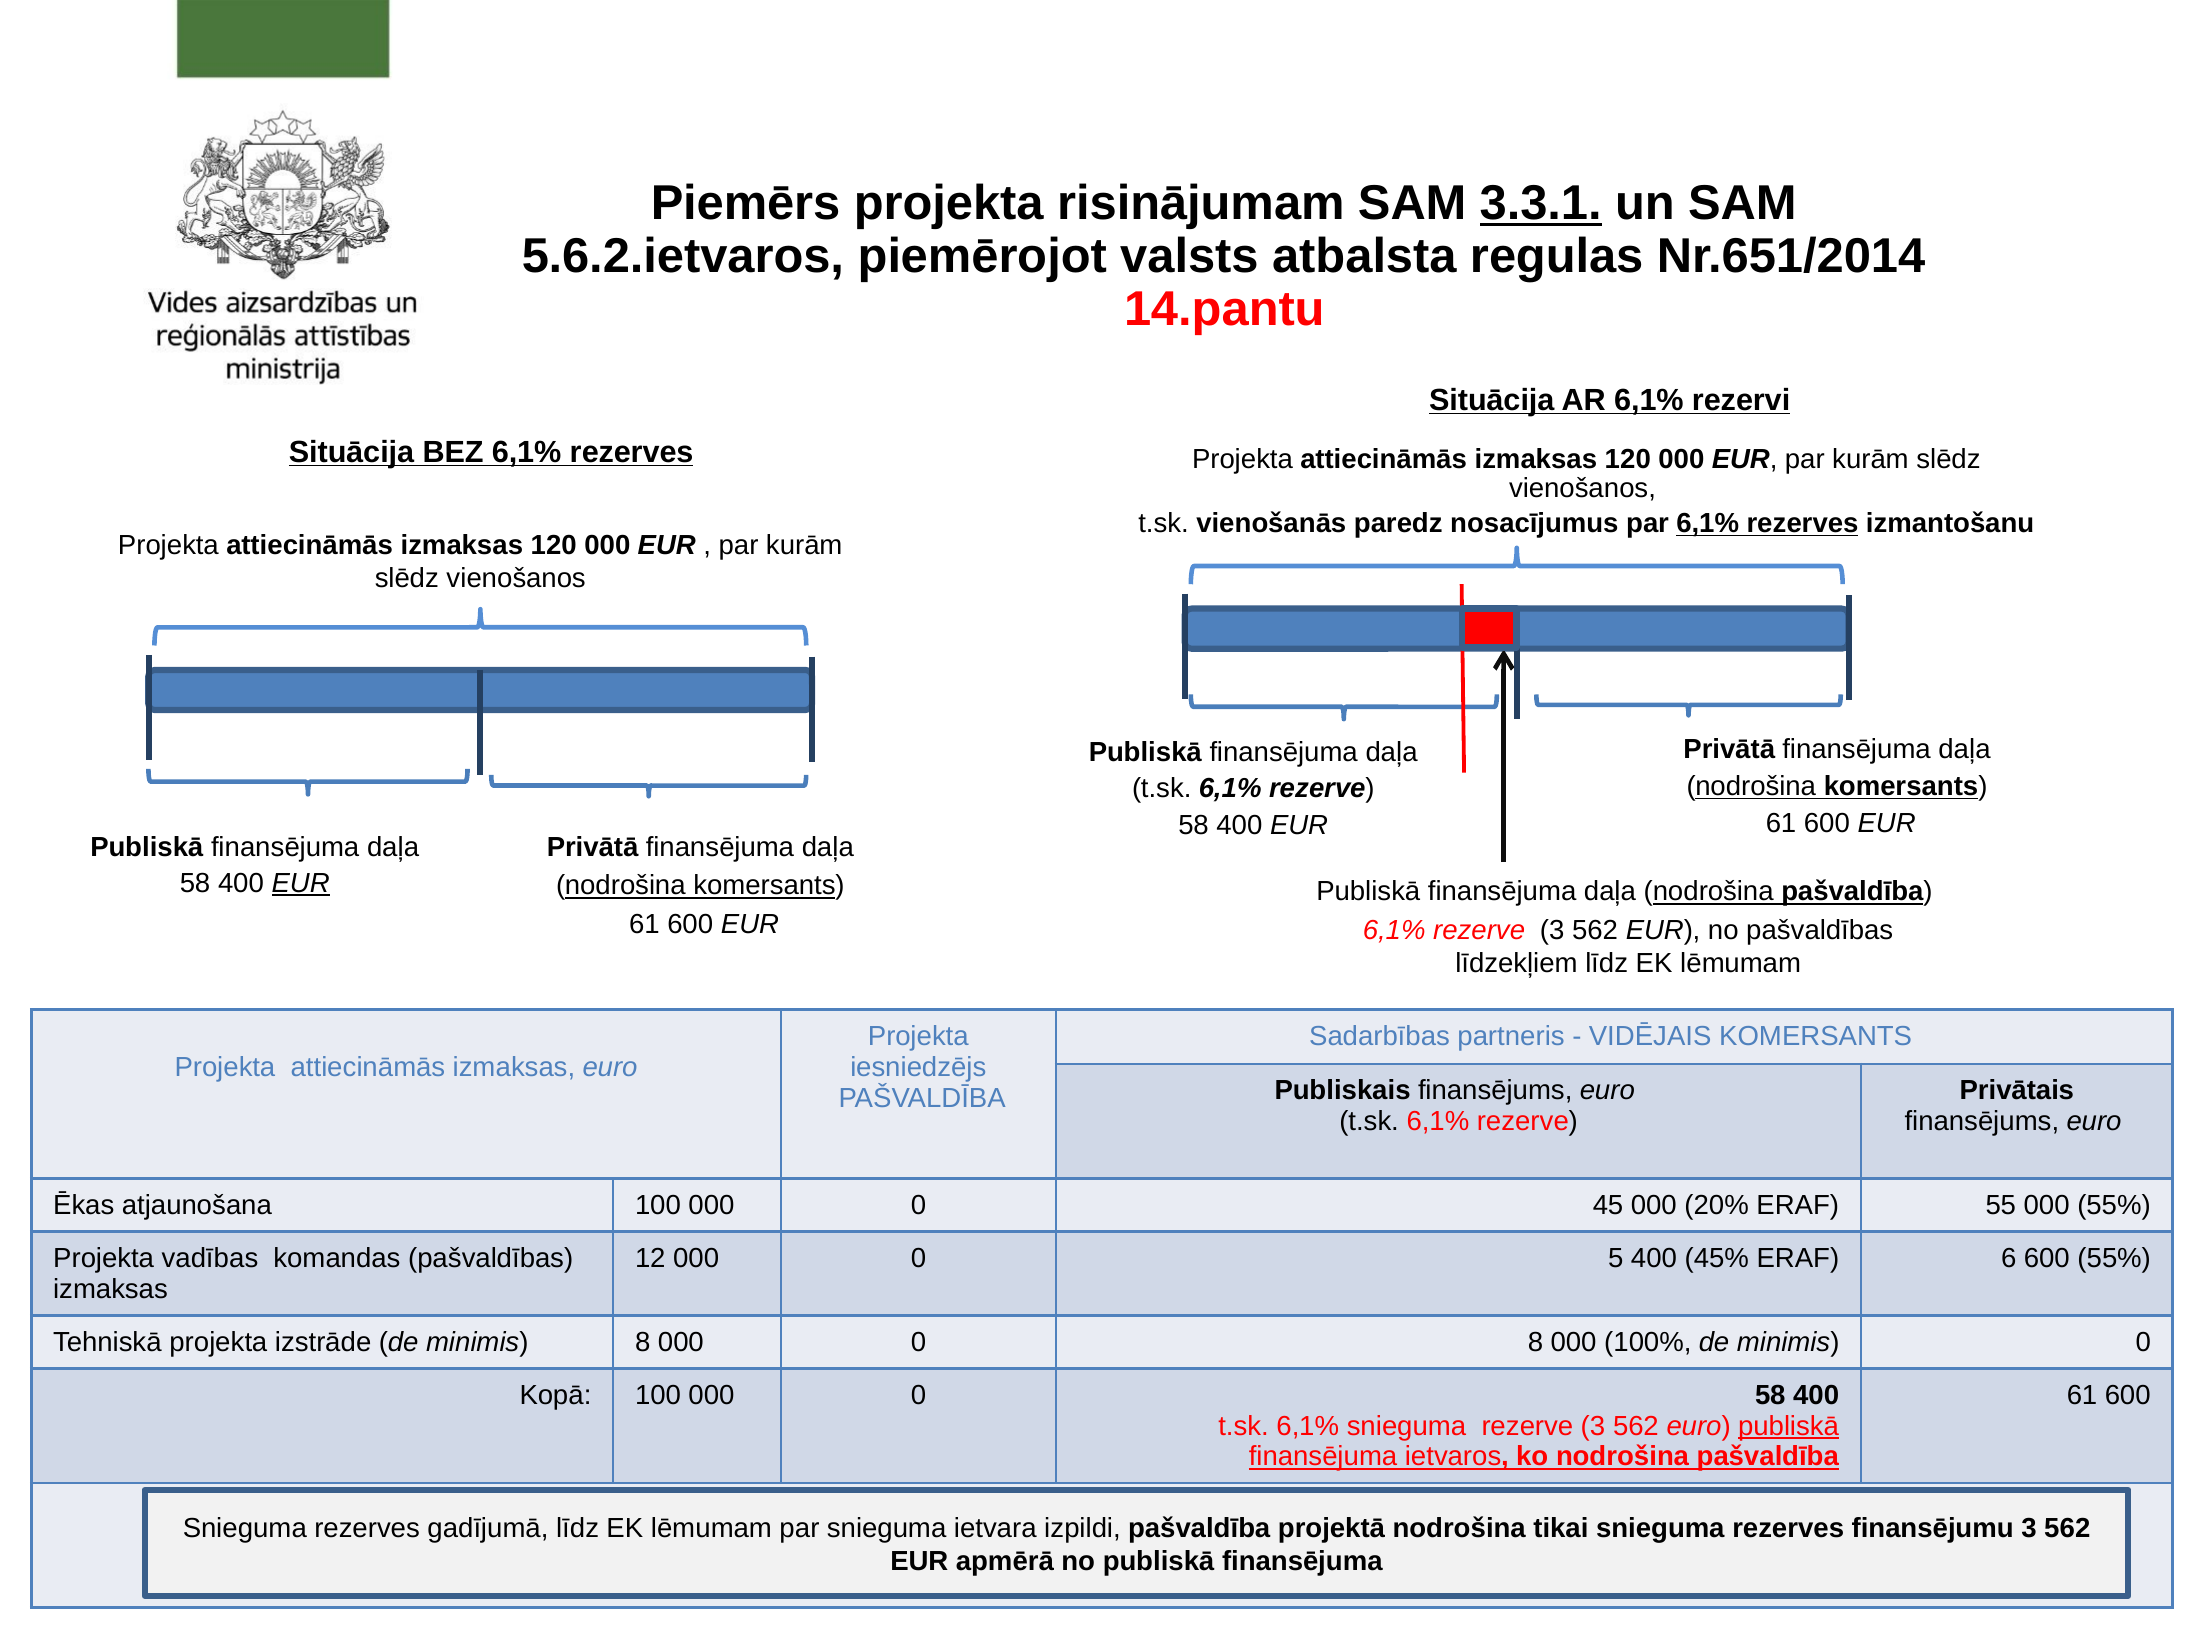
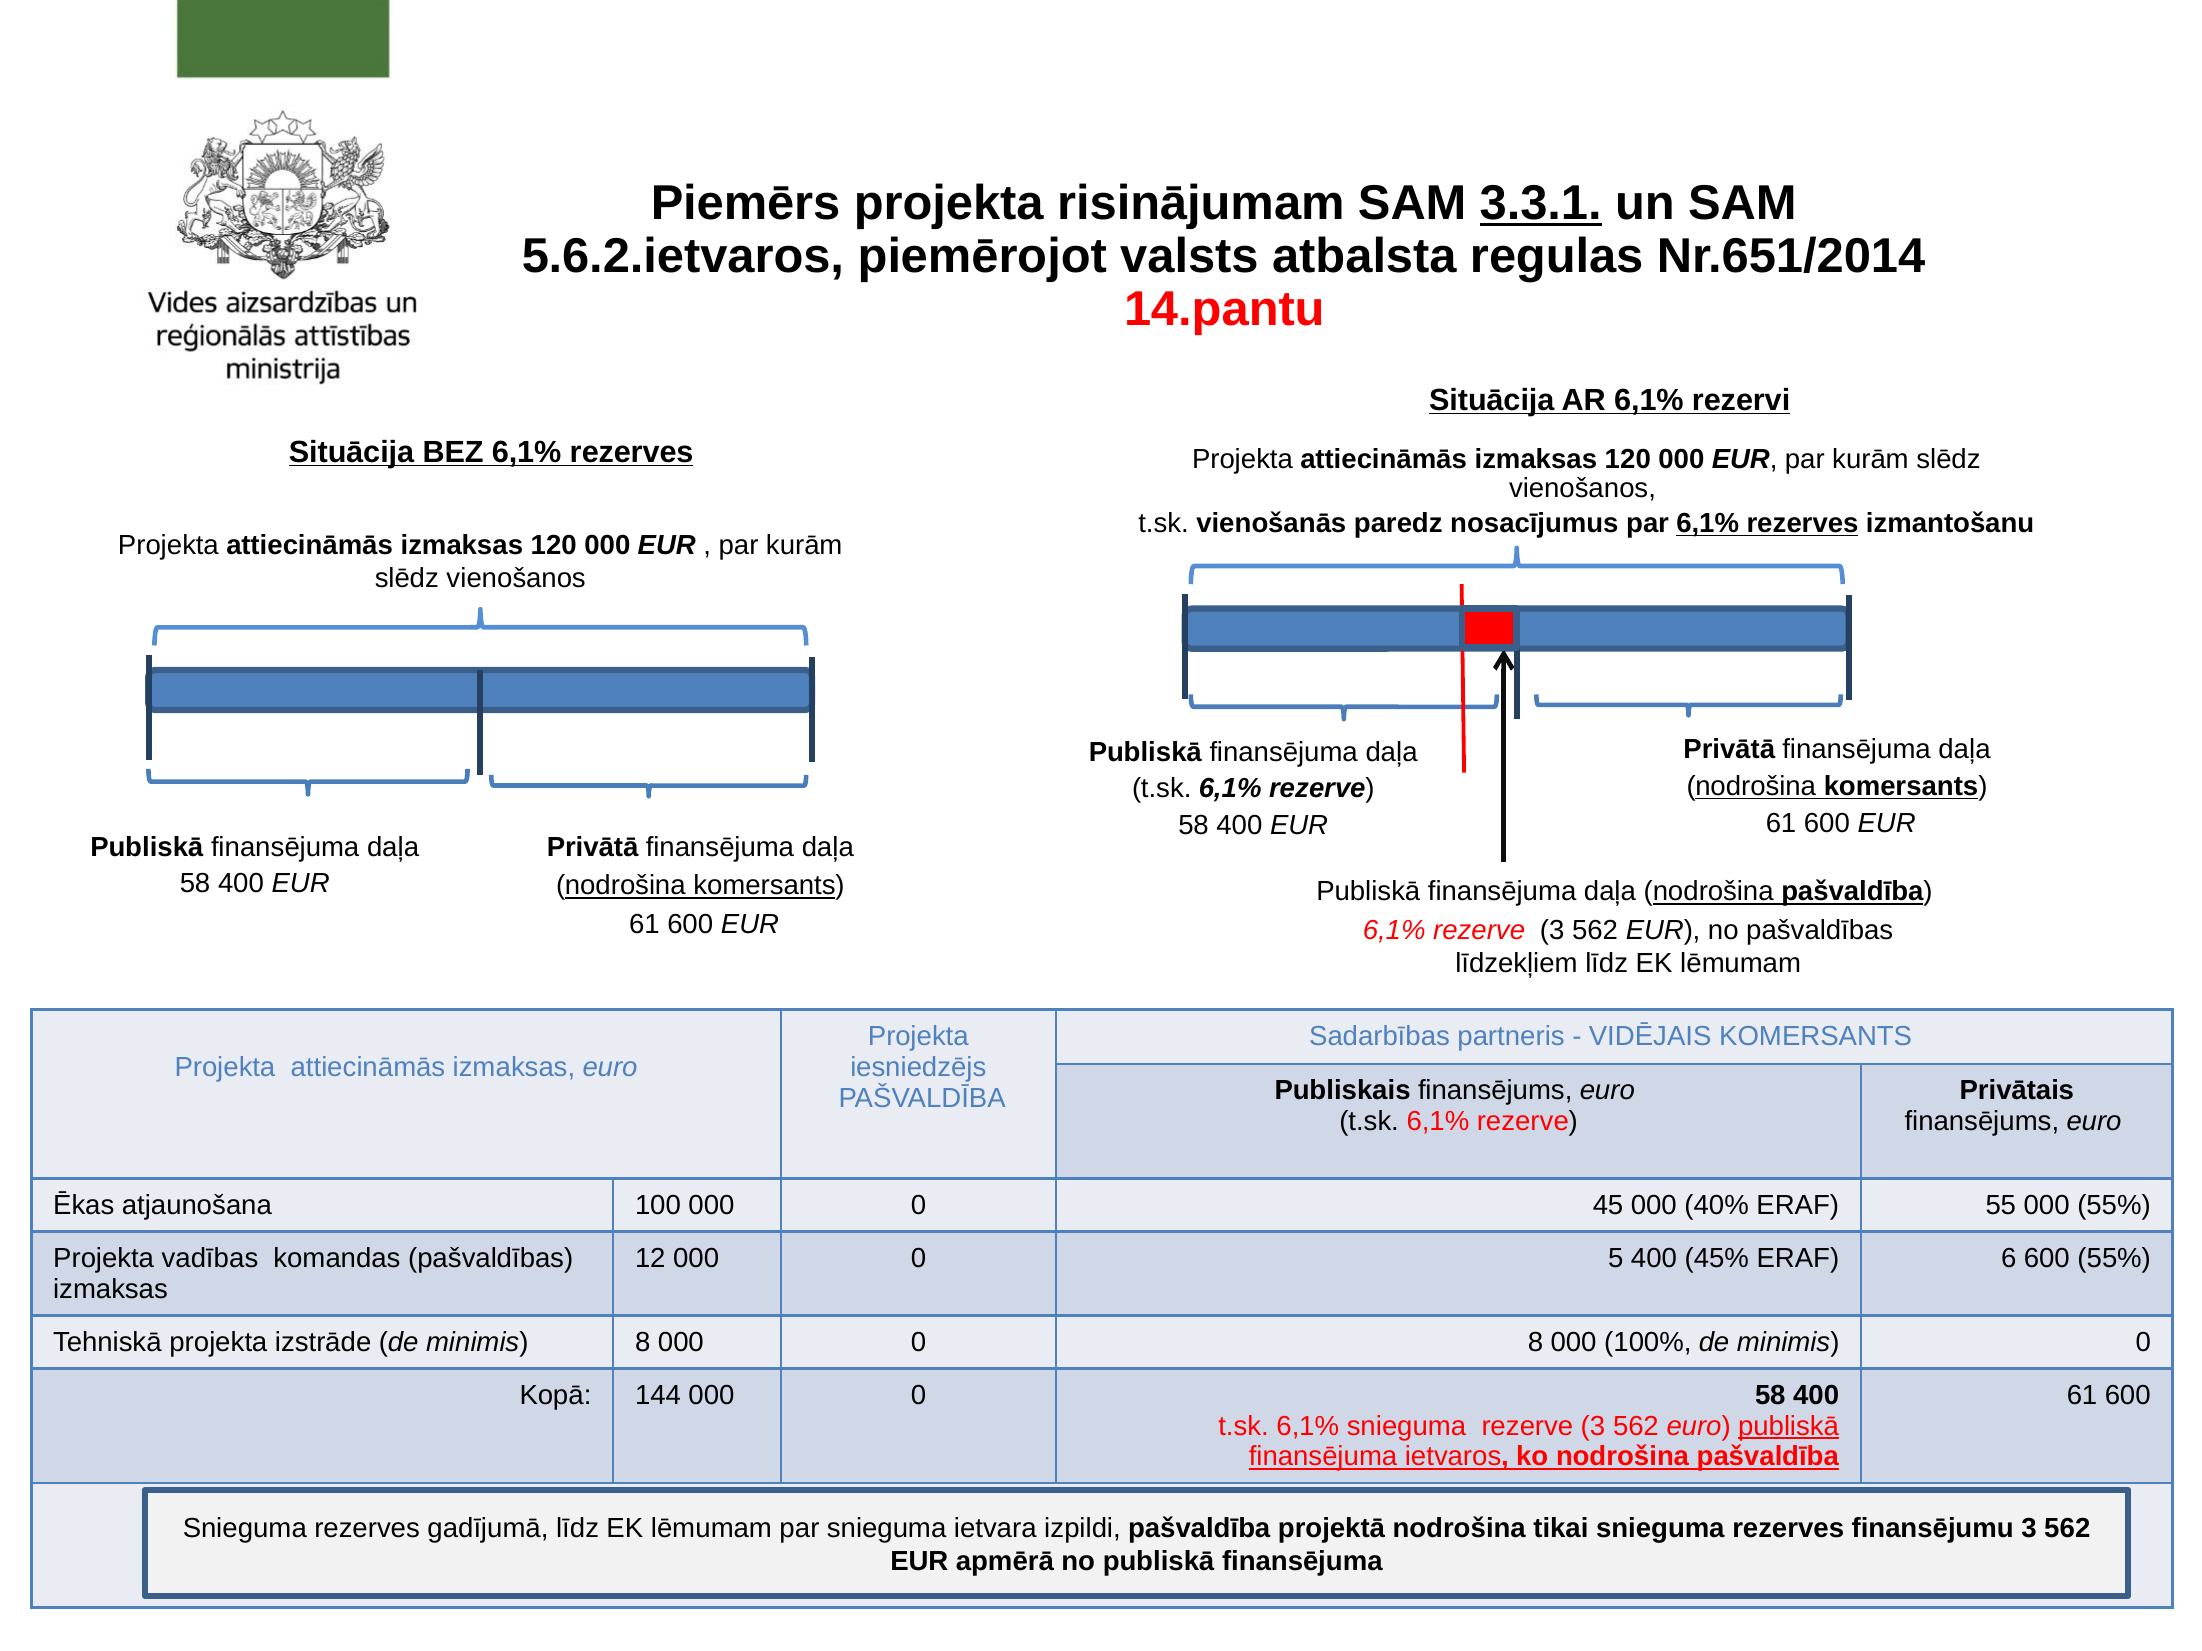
EUR underline: present -> none (301, 884)
20%: 20% -> 40% (1717, 1206)
Kopā 100: 100 -> 144 (658, 1396)
